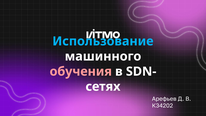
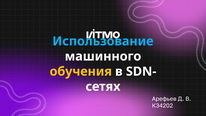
обучения colour: pink -> yellow (81, 71)
